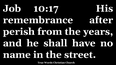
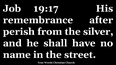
10:17: 10:17 -> 19:17 (46, 9)
years: years -> silver (98, 32)
